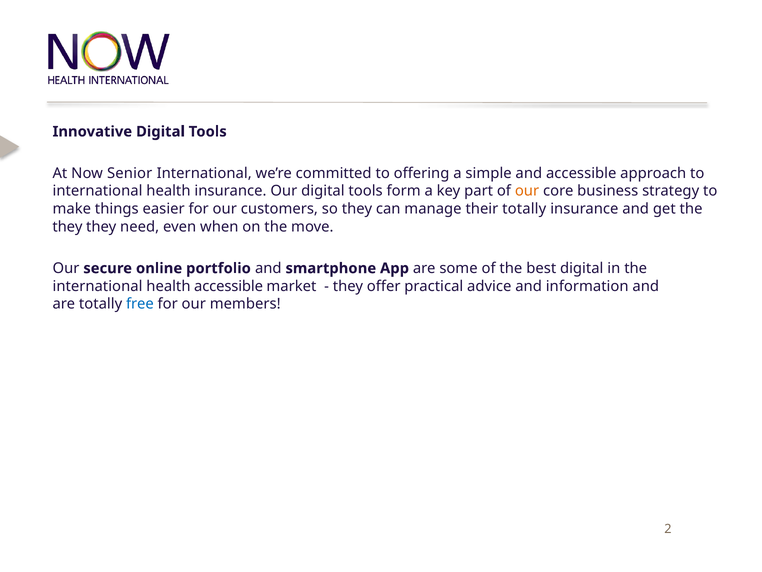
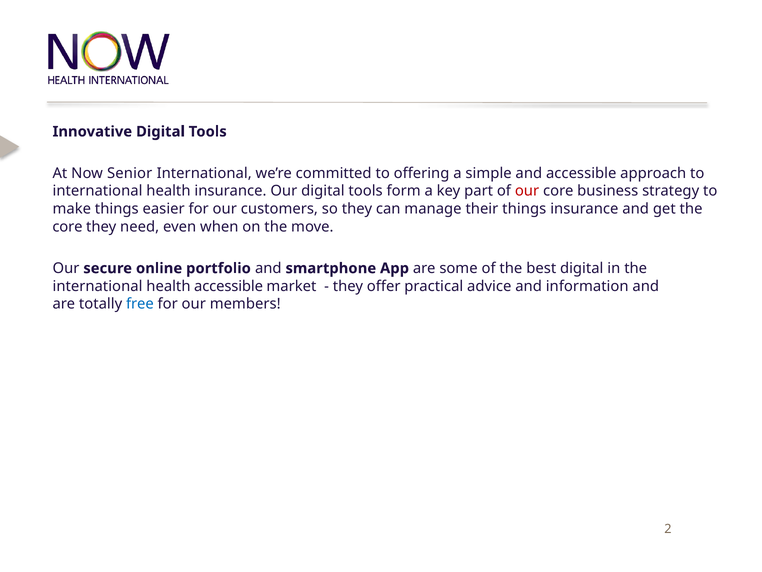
our colour: orange -> red (527, 191)
their totally: totally -> things (524, 209)
they: they -> core (67, 227)
